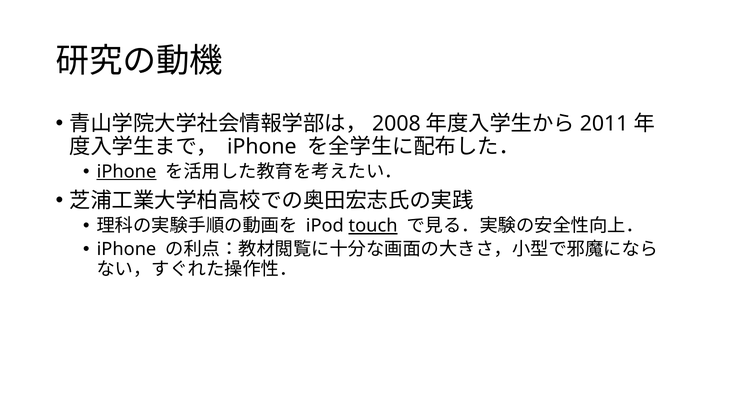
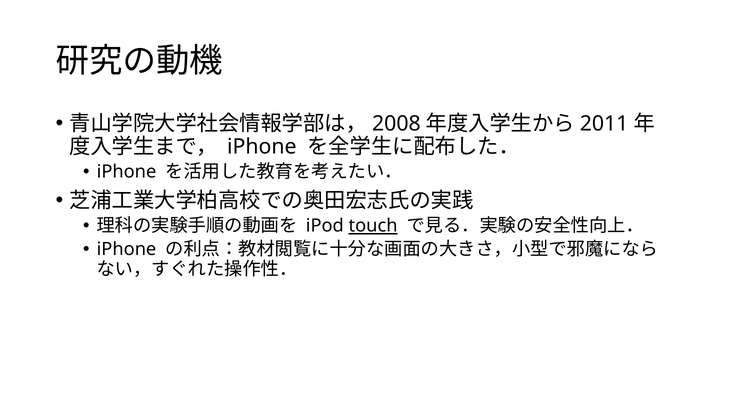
iPhone underline: present -> none (127, 172)
